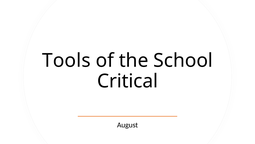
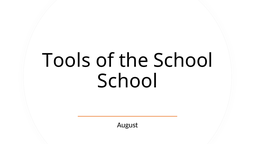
Critical: Critical -> School (127, 81)
